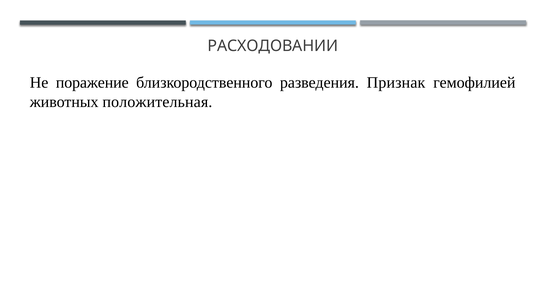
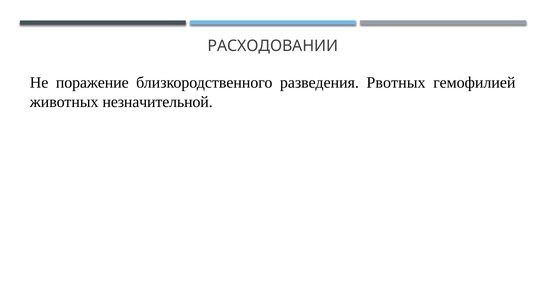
Признак: Признак -> Рвотных (396, 83)
положительная: положительная -> незначительной (158, 102)
